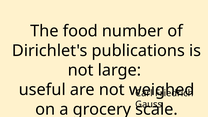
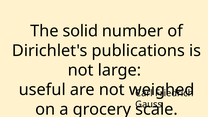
food: food -> solid (80, 31)
